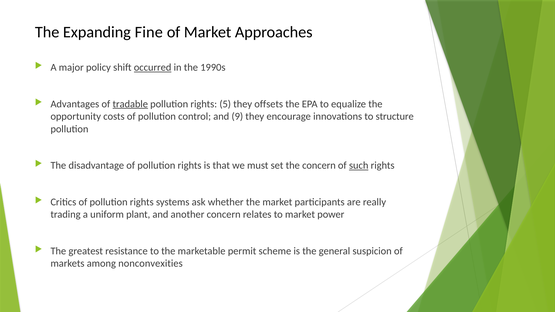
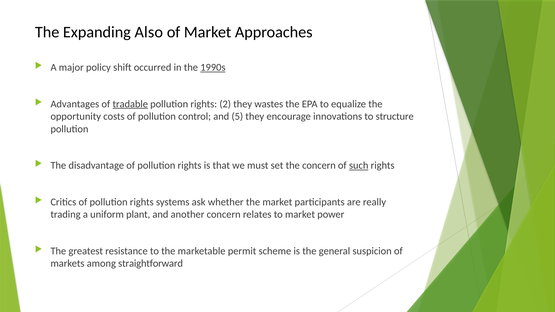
Fine: Fine -> Also (149, 32)
occurred underline: present -> none (153, 67)
1990s underline: none -> present (213, 67)
5: 5 -> 2 (225, 104)
offsets: offsets -> wastes (269, 104)
9: 9 -> 5 (237, 116)
nonconvexities: nonconvexities -> straightforward (151, 264)
